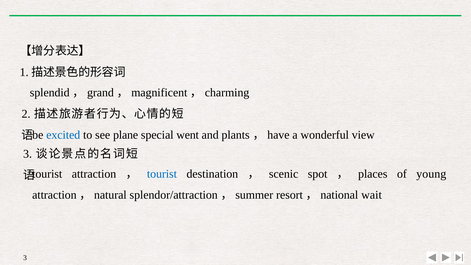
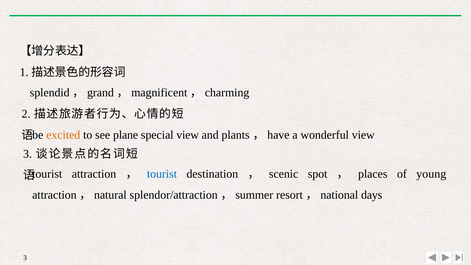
excited colour: blue -> orange (63, 135)
special went: went -> view (188, 135)
wait: wait -> days (372, 195)
